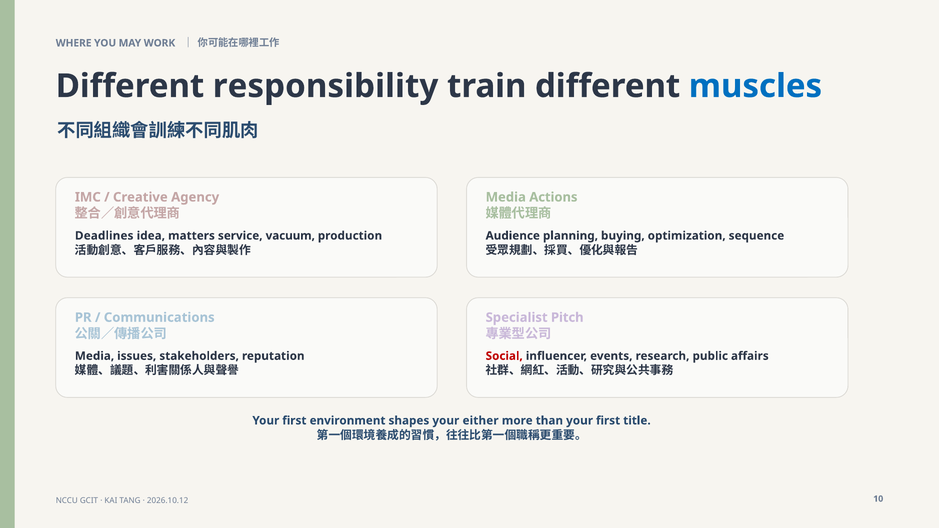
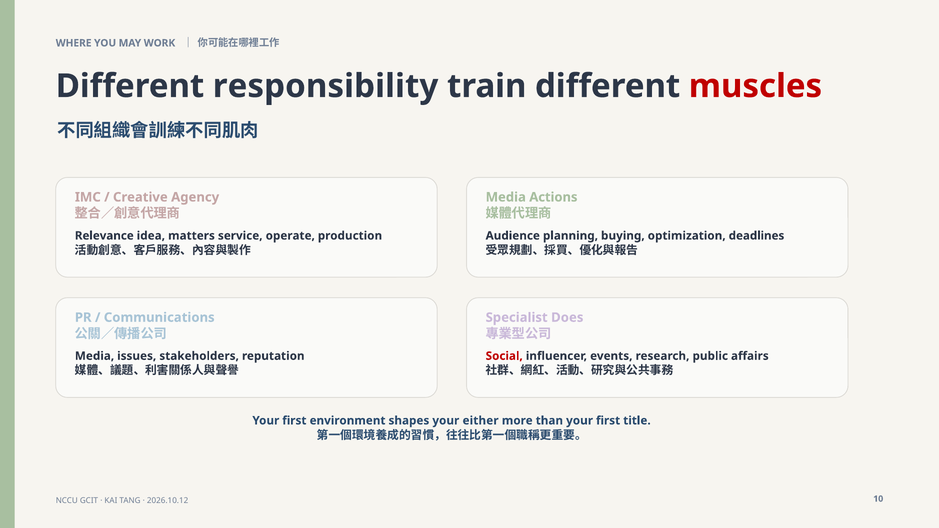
muscles colour: blue -> red (755, 86)
Deadlines: Deadlines -> Relevance (104, 236)
vacuum: vacuum -> operate (290, 236)
sequence: sequence -> deadlines (756, 236)
Pitch: Pitch -> Does (567, 318)
